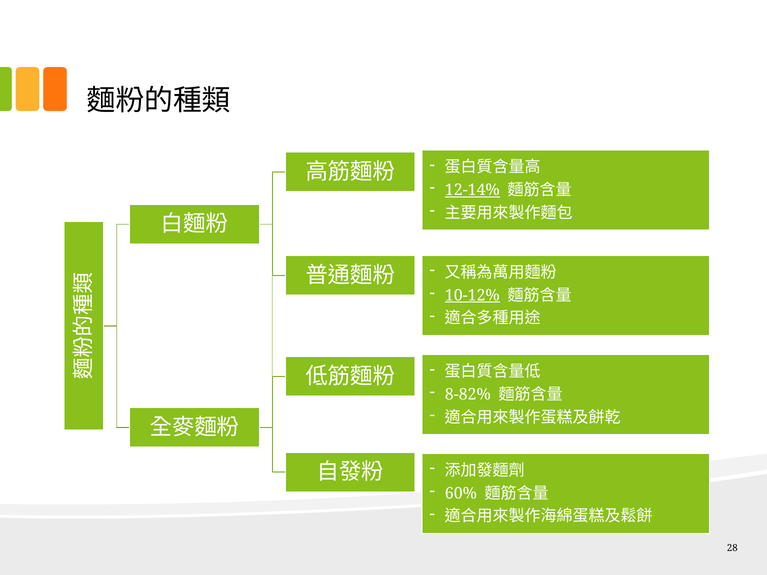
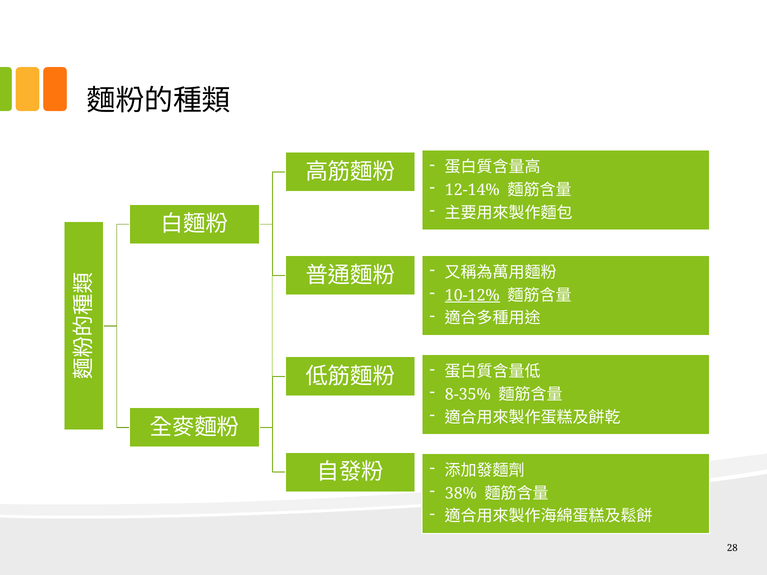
12-14% underline: present -> none (472, 190)
8-82%: 8-82% -> 8-35% (468, 395)
60%: 60% -> 38% (461, 494)
